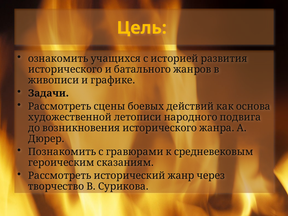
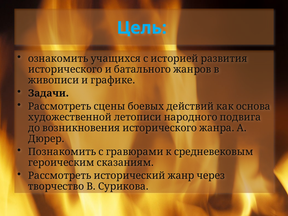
Цель colour: yellow -> light blue (142, 28)
